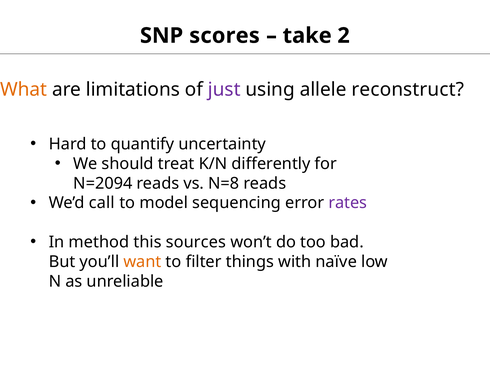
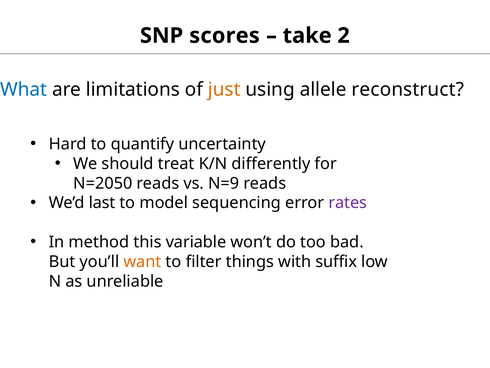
What colour: orange -> blue (24, 89)
just colour: purple -> orange (224, 89)
N=2094: N=2094 -> N=2050 (103, 183)
N=8: N=8 -> N=9 (224, 183)
call: call -> last (102, 203)
sources: sources -> variable (196, 242)
naïve: naïve -> suffix (336, 261)
